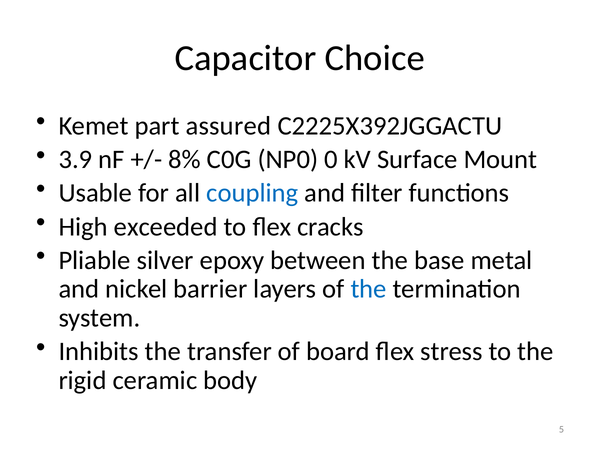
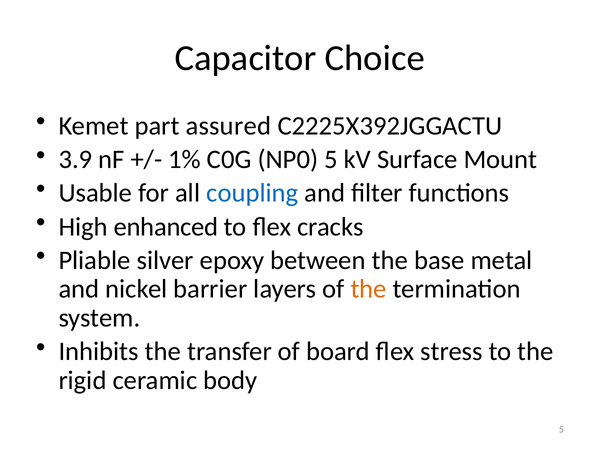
8%: 8% -> 1% (185, 159)
NP0 0: 0 -> 5 (331, 159)
exceeded: exceeded -> enhanced (166, 227)
the colour: blue -> orange (369, 289)
